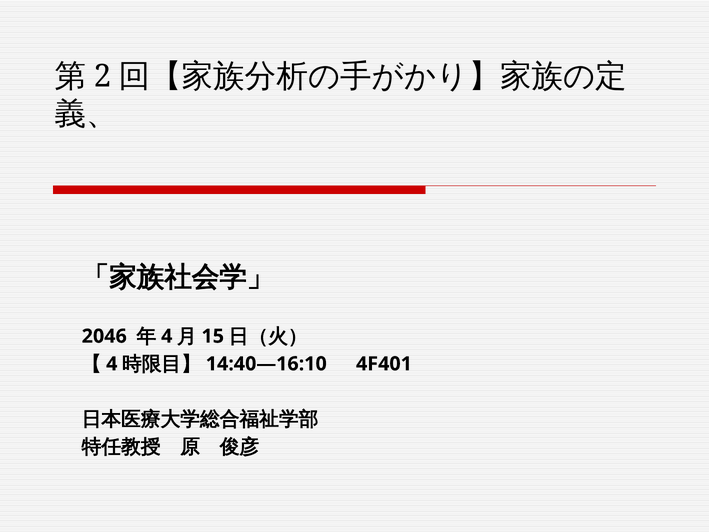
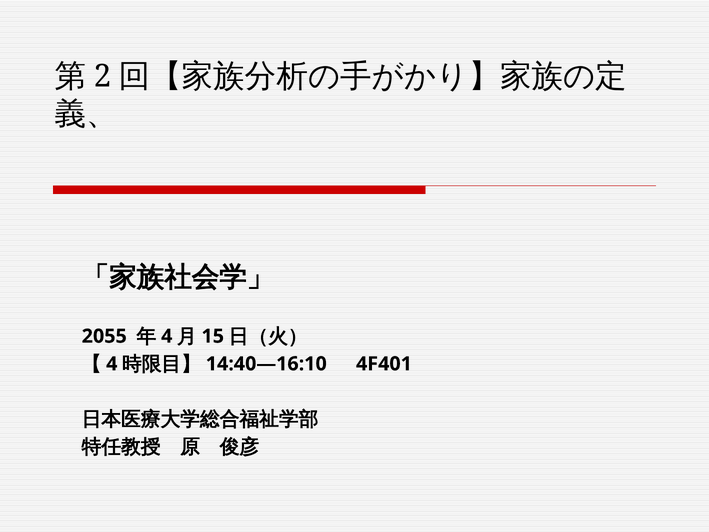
2046: 2046 -> 2055 (104, 336)
